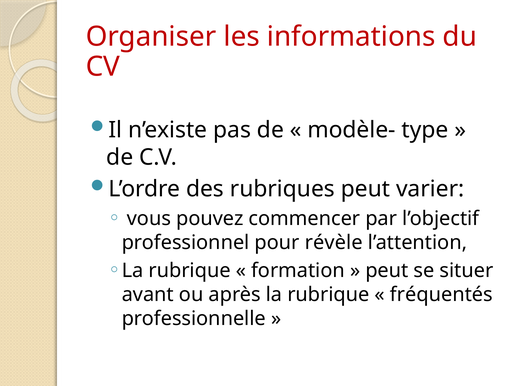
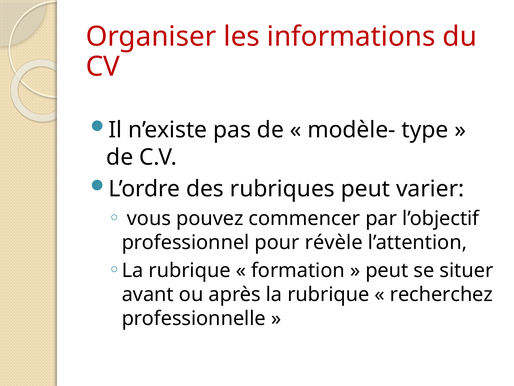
fréquentés: fréquentés -> recherchez (441, 294)
